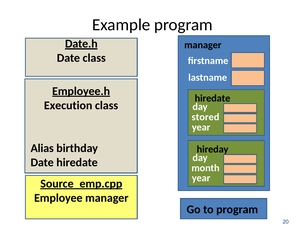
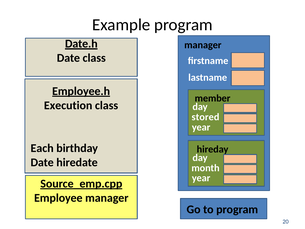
hiredate: hiredate -> member (213, 98)
Alias: Alias -> Each (42, 148)
